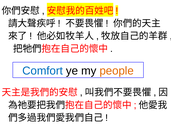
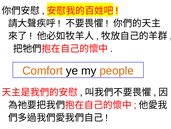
Comfort colour: blue -> orange (43, 70)
